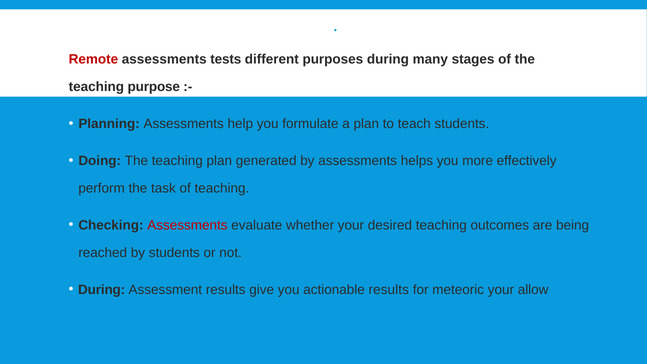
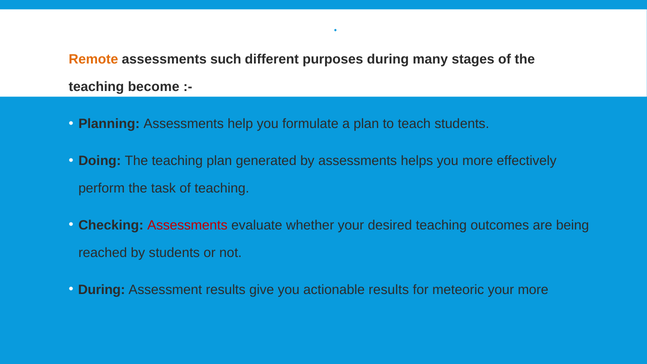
Remote colour: red -> orange (93, 59)
tests: tests -> such (226, 59)
purpose: purpose -> become (154, 87)
your allow: allow -> more (533, 290)
